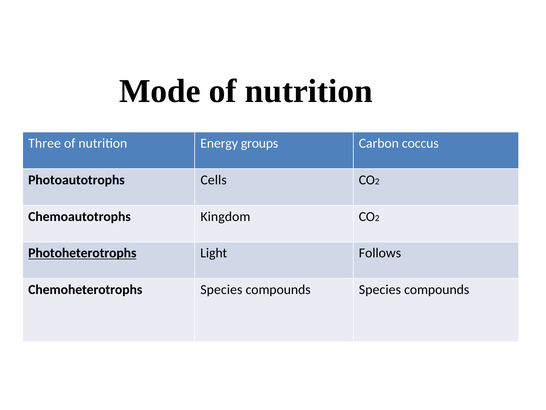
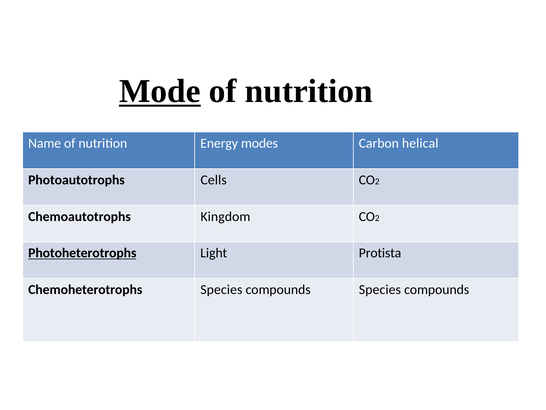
Mode underline: none -> present (160, 91)
Three: Three -> Name (45, 143)
groups: groups -> modes (260, 143)
coccus: coccus -> helical (420, 143)
Follows: Follows -> Protista (380, 253)
